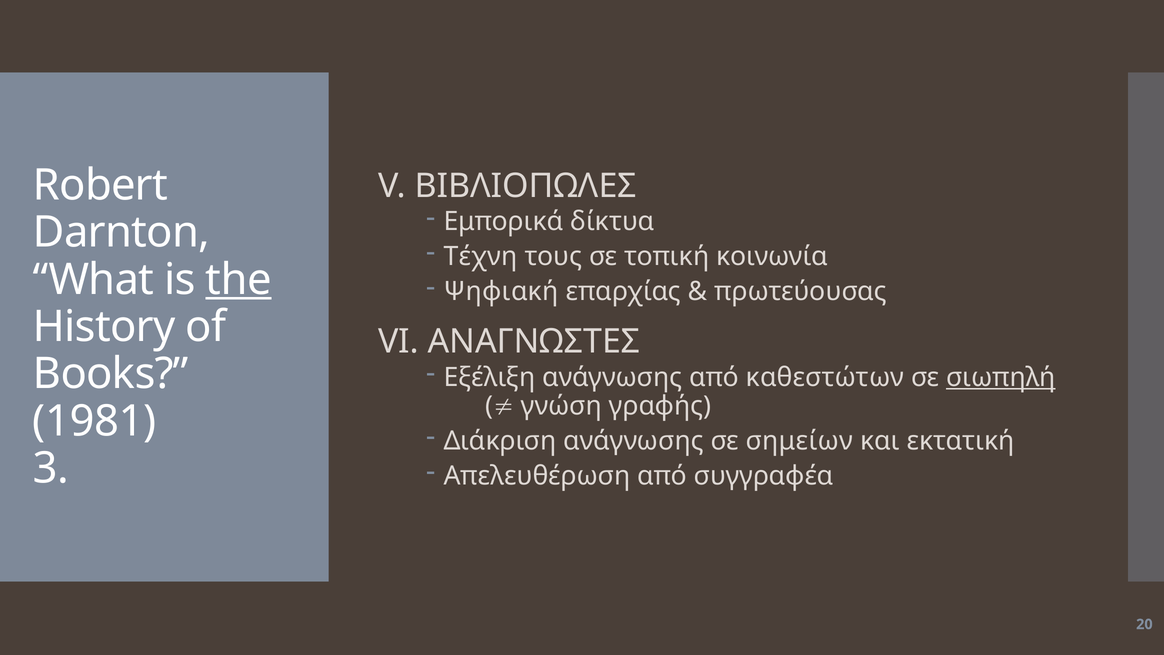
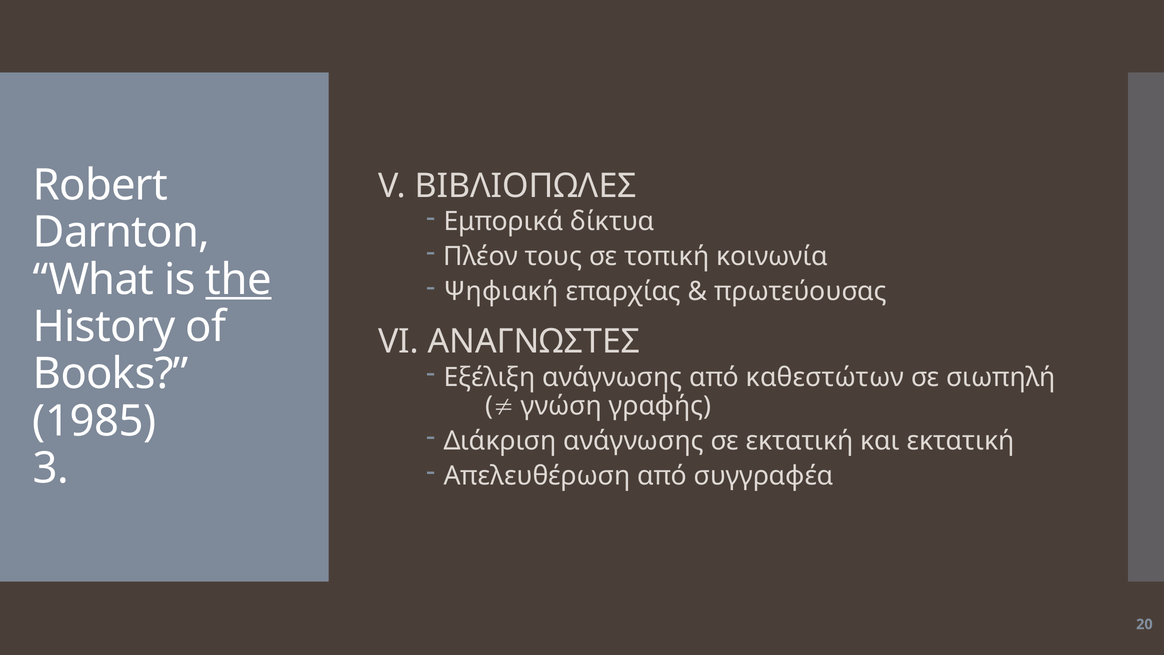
Τέχνη: Τέχνη -> Πλέον (481, 256)
σιωπηλή underline: present -> none (1001, 377)
1981: 1981 -> 1985 (94, 421)
σε σημείων: σημείων -> εκτατική (800, 441)
